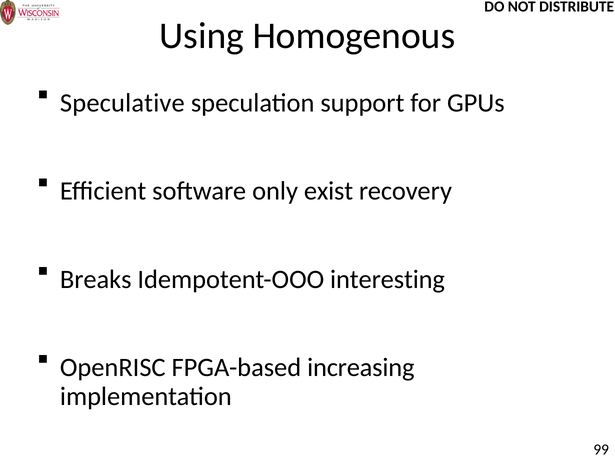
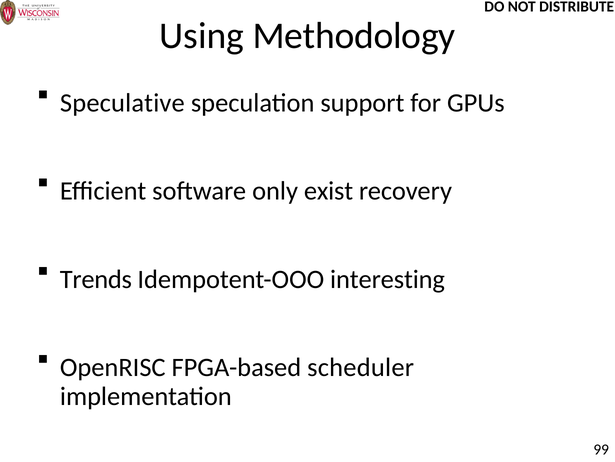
Homogenous: Homogenous -> Methodology (354, 36)
Breaks: Breaks -> Trends (96, 279)
increasing: increasing -> scheduler (361, 367)
